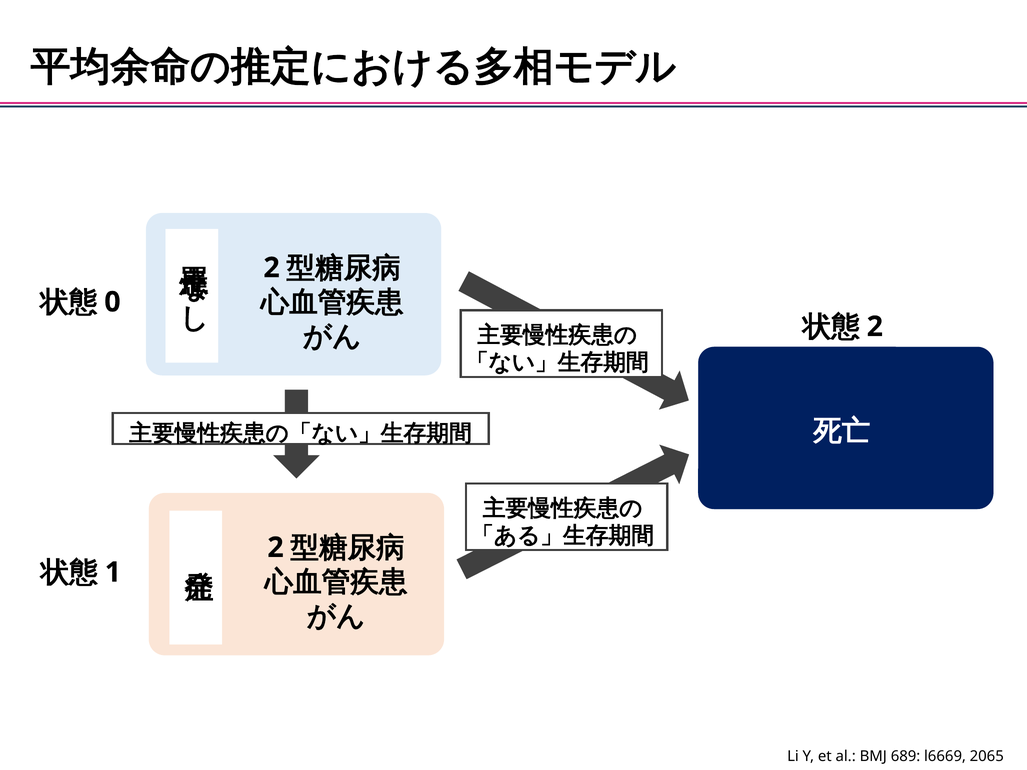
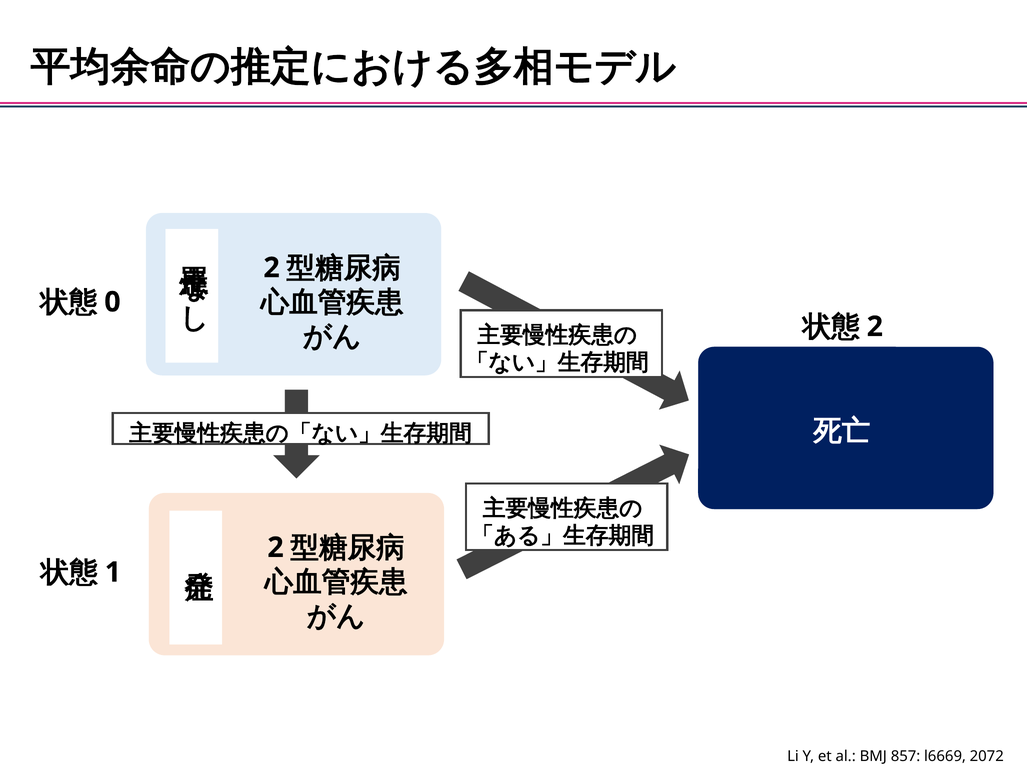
689: 689 -> 857 (906, 757)
2065: 2065 -> 2072 (987, 757)
